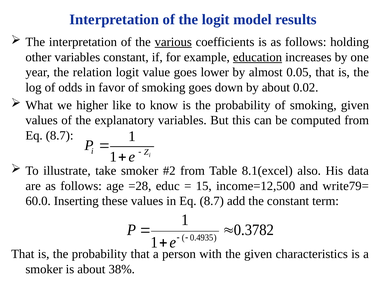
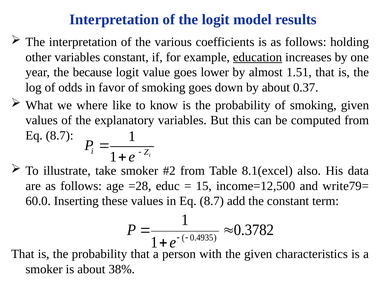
various underline: present -> none (173, 42)
relation: relation -> because (92, 72)
0.05: 0.05 -> 1.51 (299, 72)
0.02: 0.02 -> 0.37 (306, 88)
higher: higher -> where (92, 105)
